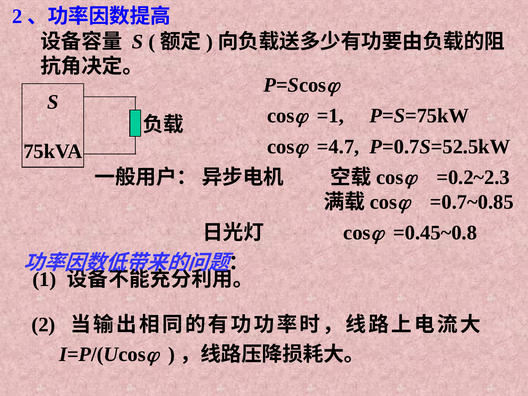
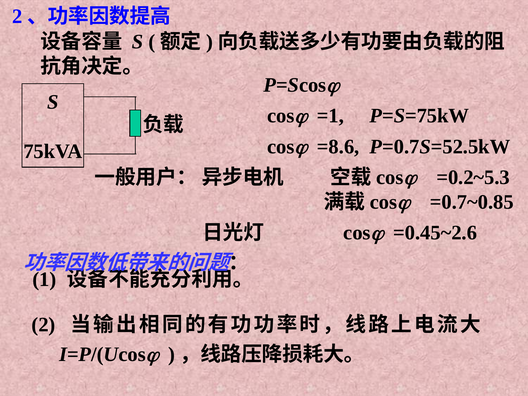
=4.7: =4.7 -> =8.6 (338, 147)
=0.2~2.3: =0.2~2.3 -> =0.2~5.3 (473, 177)
=0.45~0.8: =0.45~0.8 -> =0.45~2.6 (435, 233)
